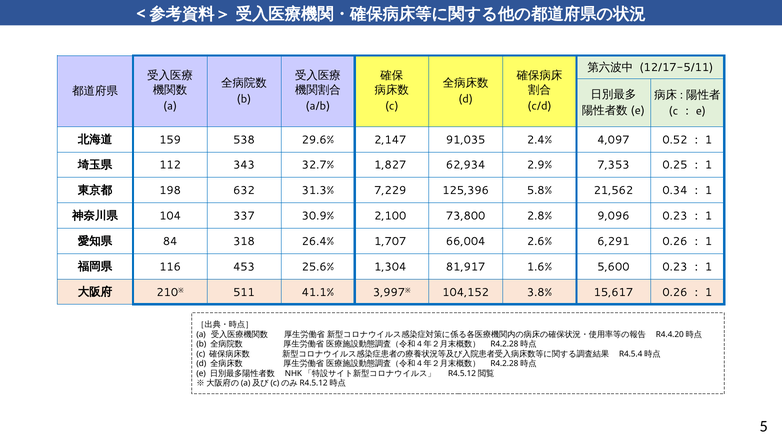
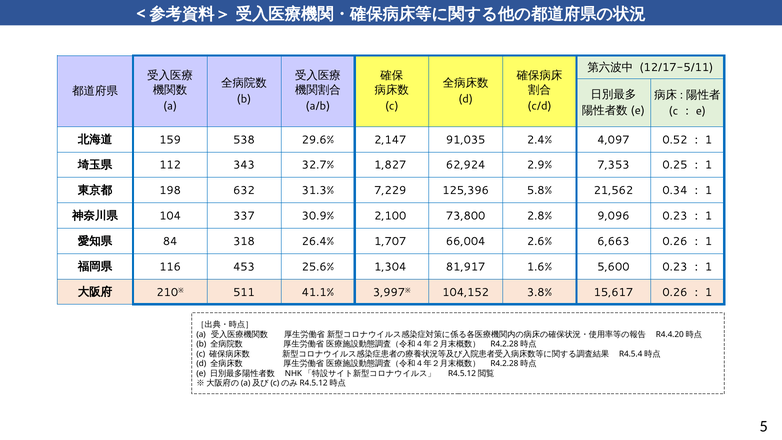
62,934: 62,934 -> 62,924 (466, 165)
6,291: 6,291 -> 6,663 (613, 241)
